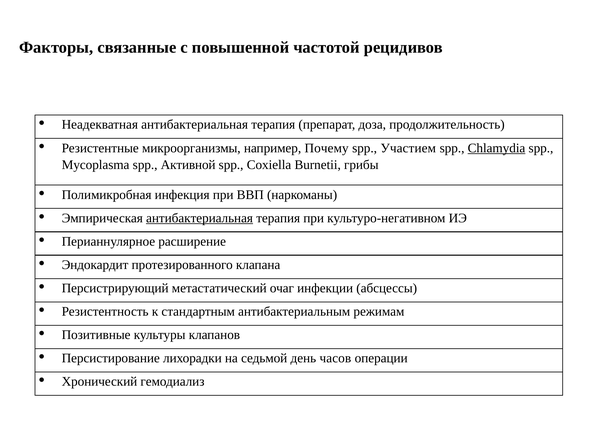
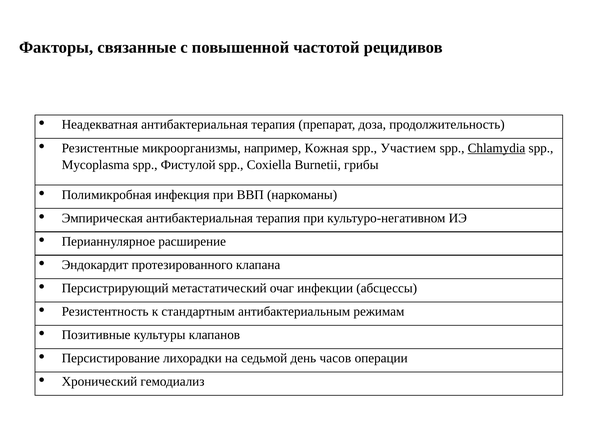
Почему: Почему -> Кожная (327, 148)
Активной: Активной -> Фистулой (188, 165)
антибактериальная underline: present -> none (200, 218)
